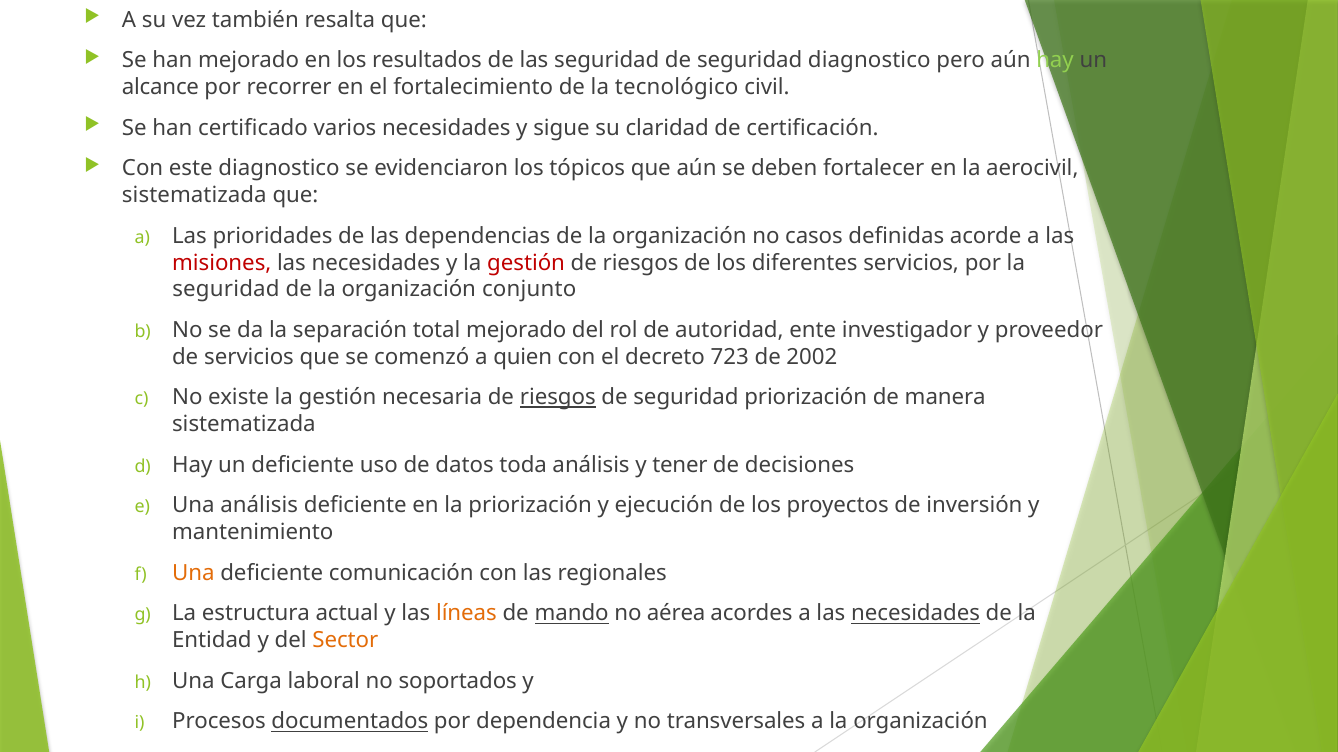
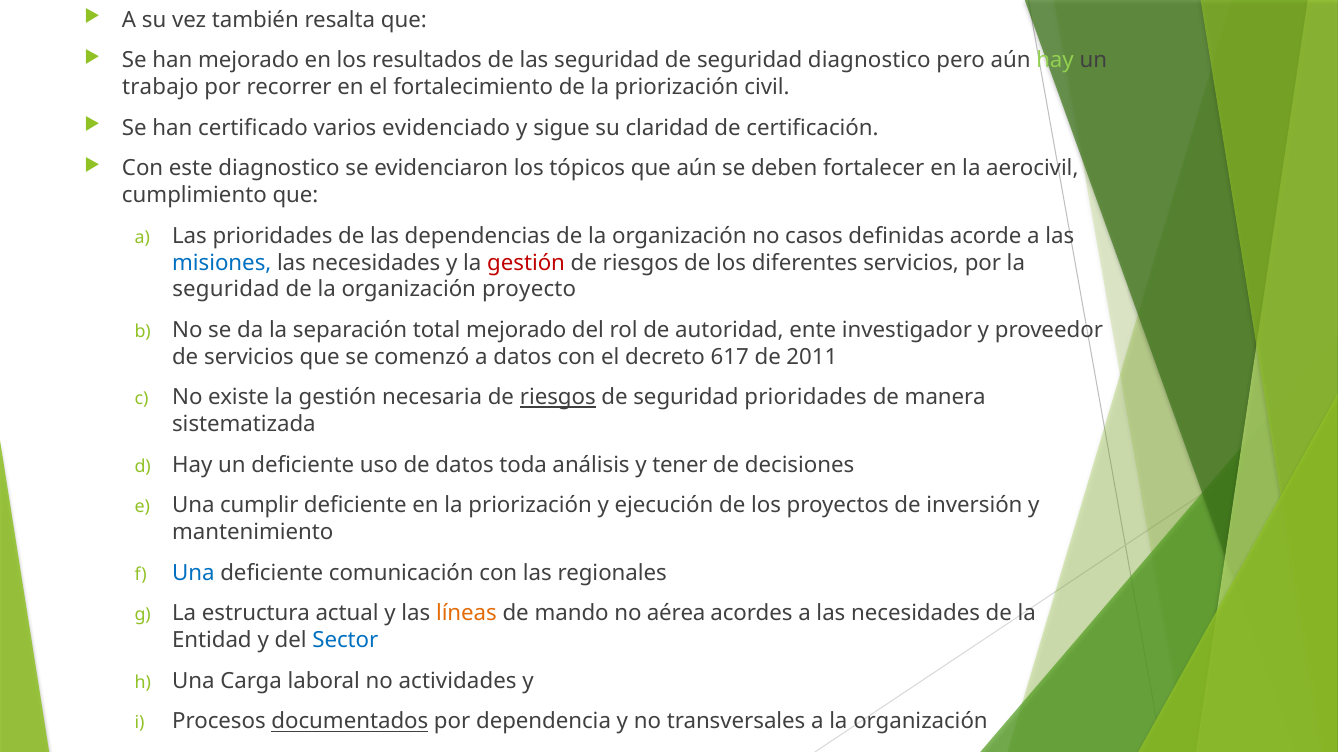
alcance: alcance -> trabajo (160, 87)
de la tecnológico: tecnológico -> priorización (677, 87)
varios necesidades: necesidades -> evidenciado (446, 128)
sistematizada: sistematizada -> cumplimiento (194, 196)
misiones colour: red -> blue (222, 263)
conjunto: conjunto -> proyecto (529, 290)
a quien: quien -> datos (523, 357)
723: 723 -> 617 (730, 357)
2002: 2002 -> 2011 (812, 357)
seguridad priorización: priorización -> prioridades (806, 398)
Una análisis: análisis -> cumplir (259, 506)
Una colour: orange -> blue (193, 573)
mando underline: present -> none (572, 614)
necesidades underline: present -> none (916, 614)
Sector colour: orange -> blue (345, 641)
soportados: soportados -> actividades (458, 682)
